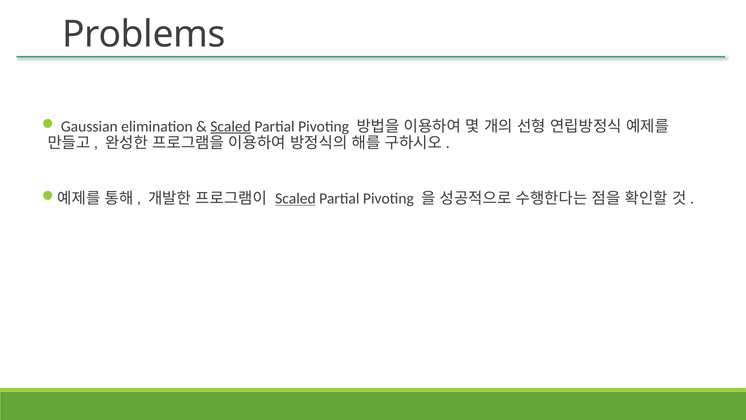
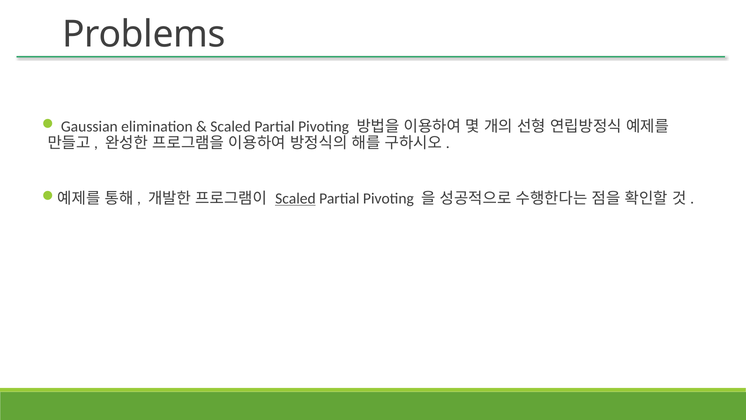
Scaled underline: present -> none (231, 126)
